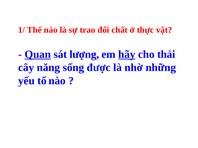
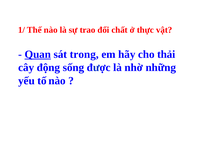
lượng: lượng -> trong (84, 55)
hãy underline: present -> none (127, 55)
năng: năng -> động (48, 68)
